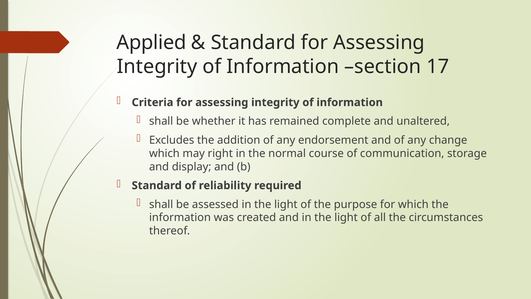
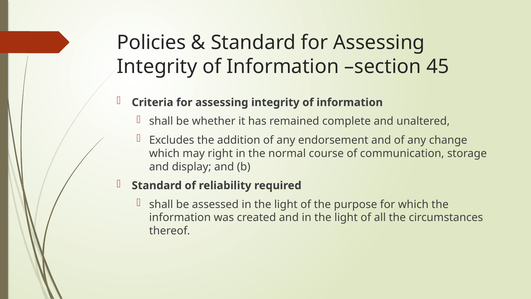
Applied: Applied -> Policies (151, 43)
17: 17 -> 45 (438, 66)
